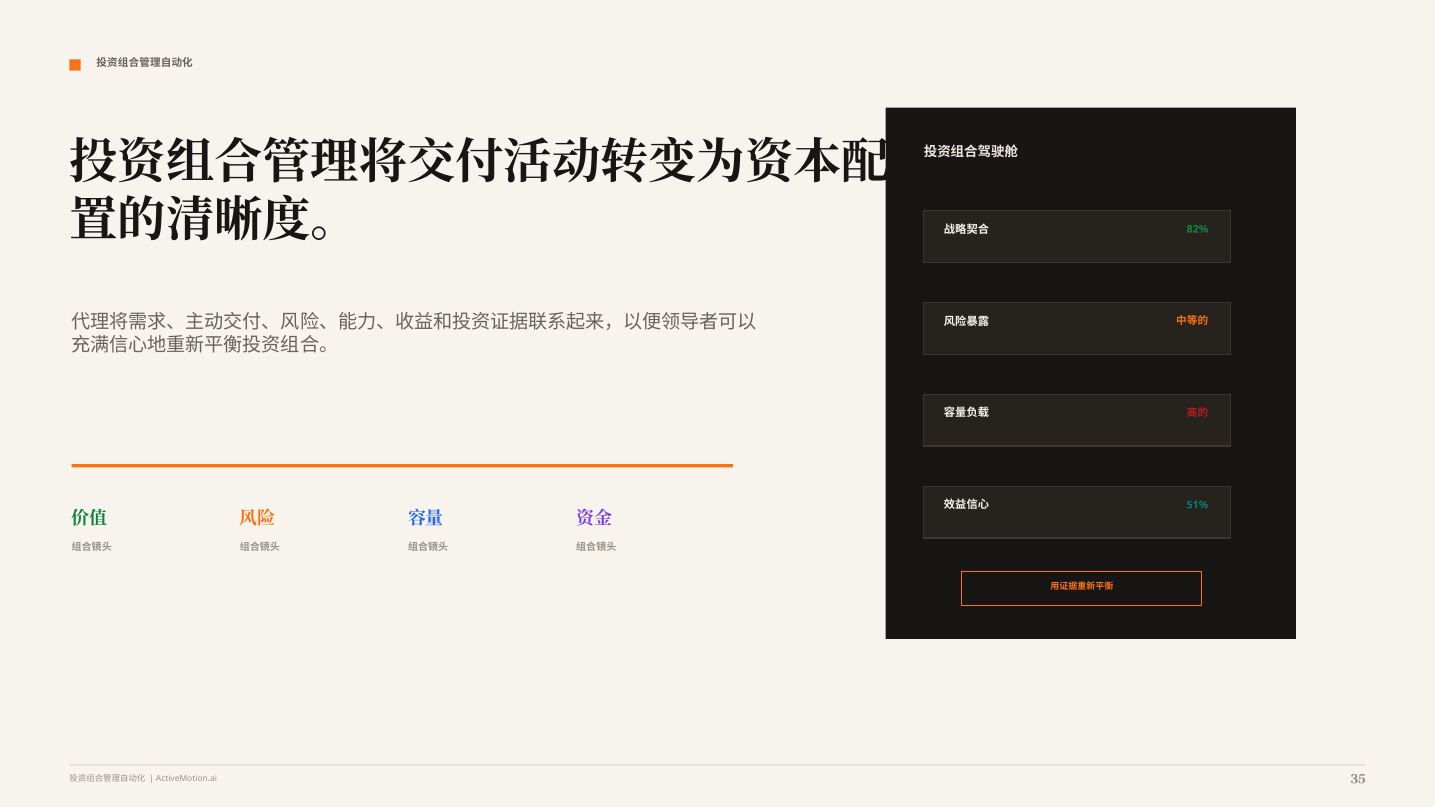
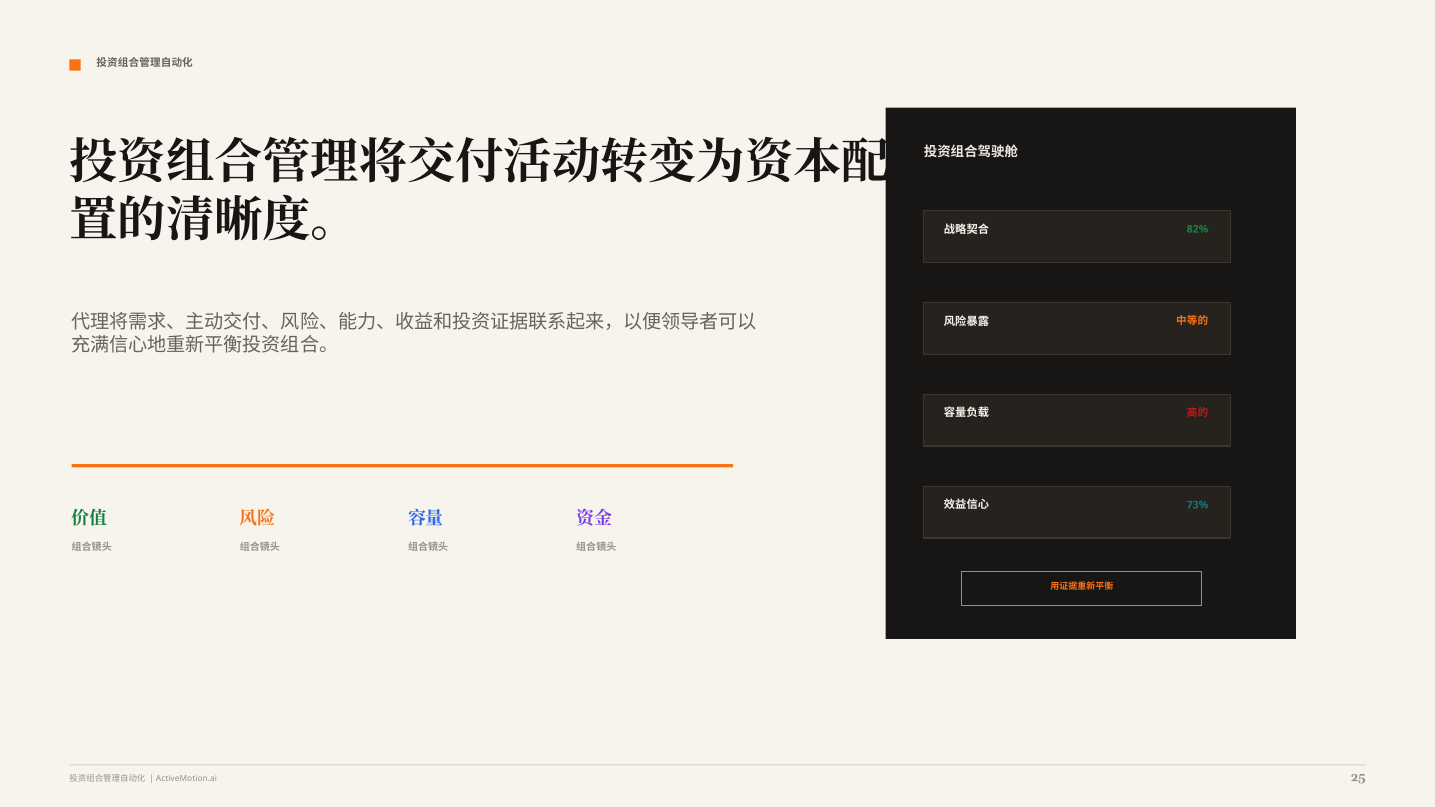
51%: 51% -> 73% (1197, 505)
35: 35 -> 25 (1358, 777)
